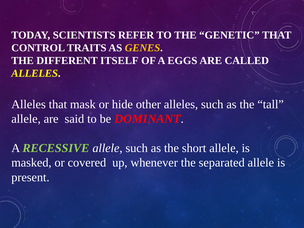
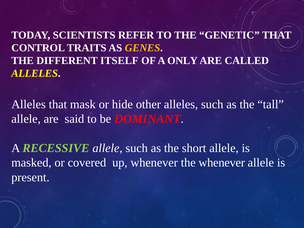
EGGS: EGGS -> ONLY (182, 61)
the separated: separated -> whenever (222, 163)
